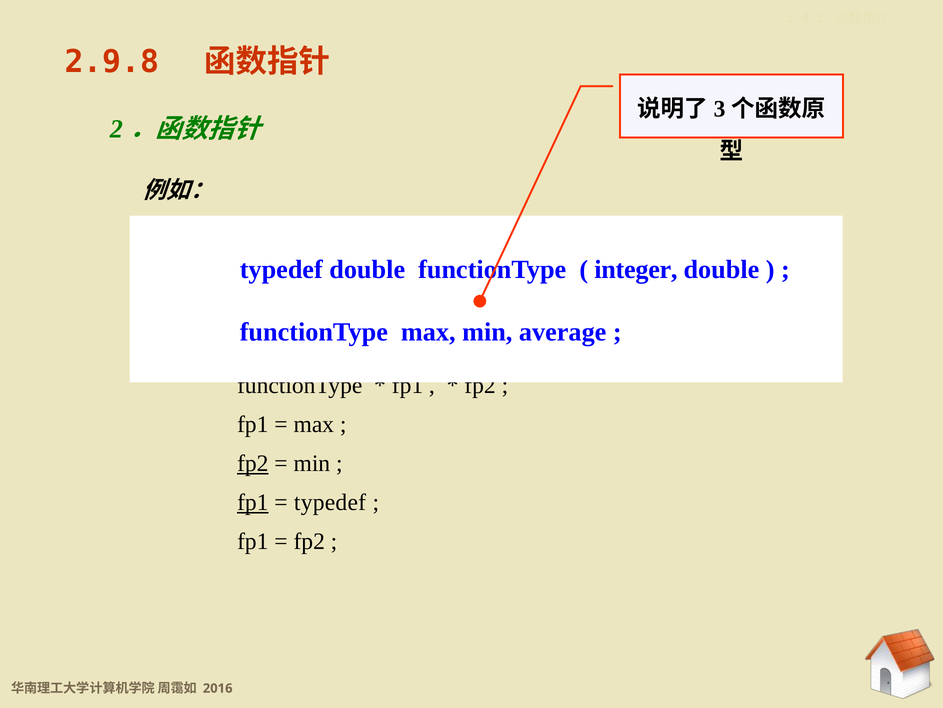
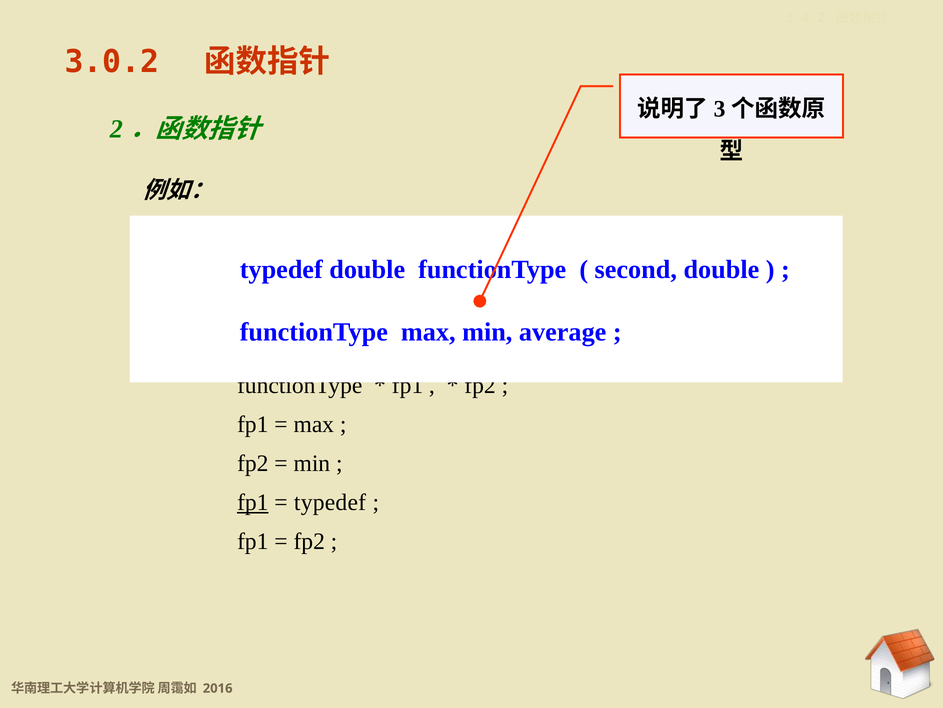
2.9.8: 2.9.8 -> 3.0.2 (112, 62)
integer: integer -> second (636, 269)
fp2 underline: present -> none (253, 463)
